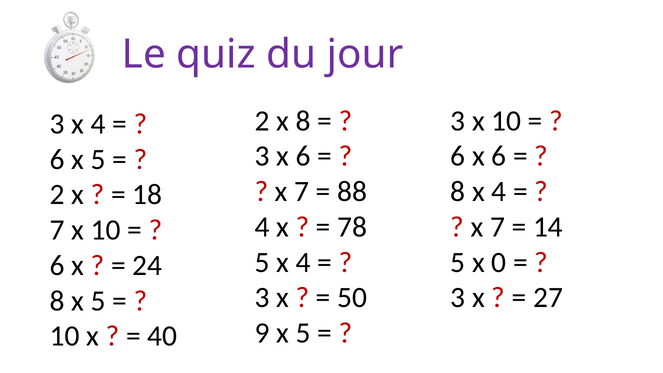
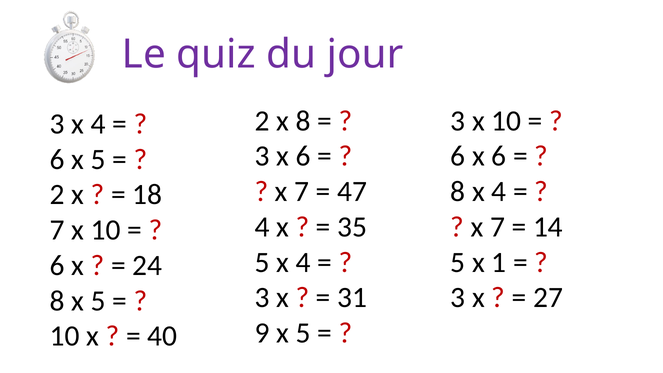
88: 88 -> 47 (352, 192)
78: 78 -> 35 (352, 227)
0: 0 -> 1 (499, 262)
50: 50 -> 31 (352, 298)
